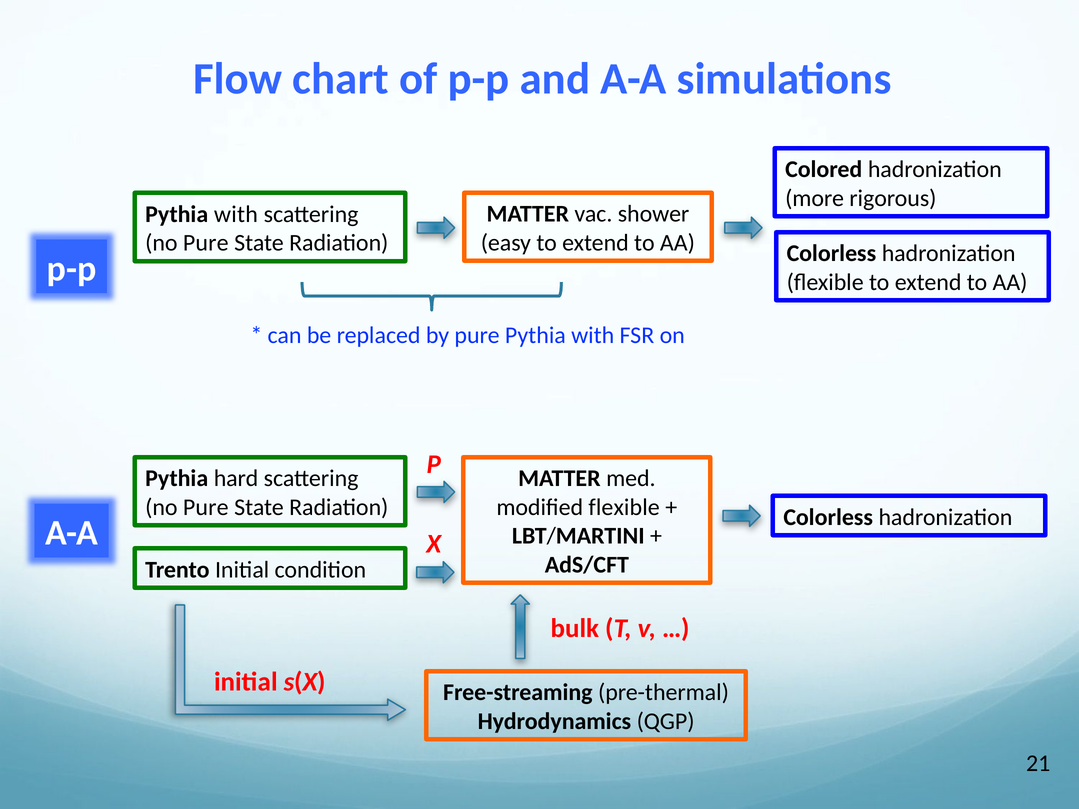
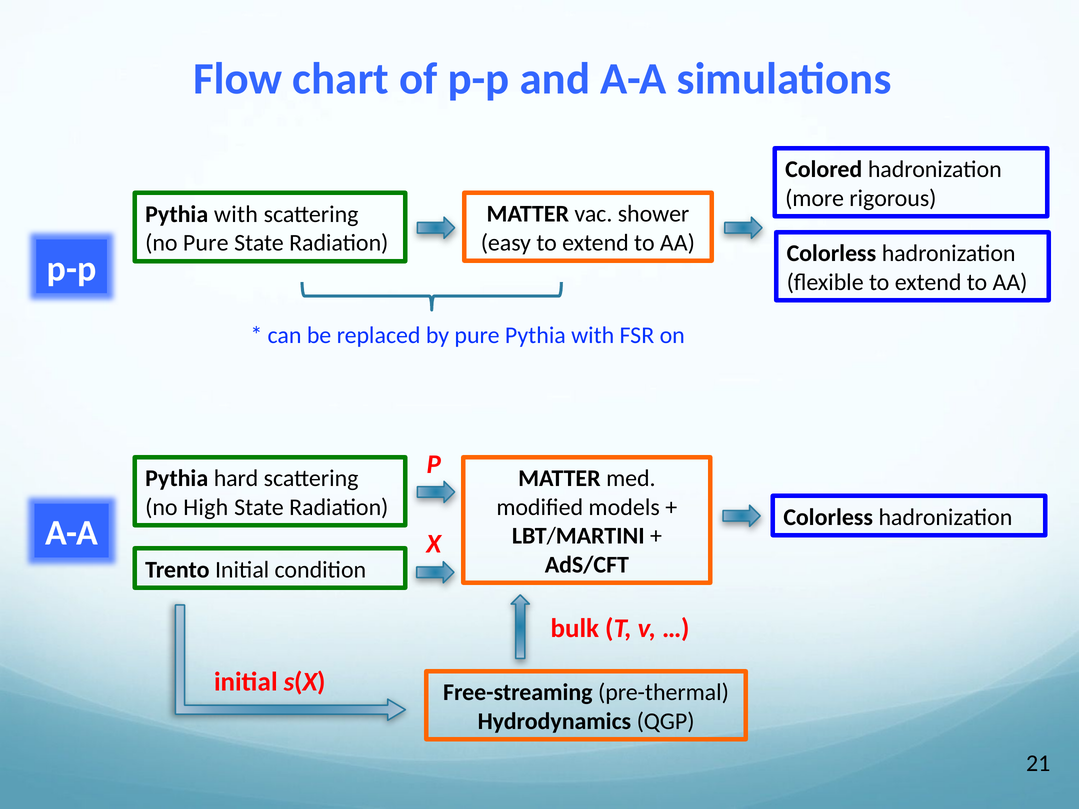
Pure: Pure -> High (206, 507)
modified flexible: flexible -> models (624, 507)
